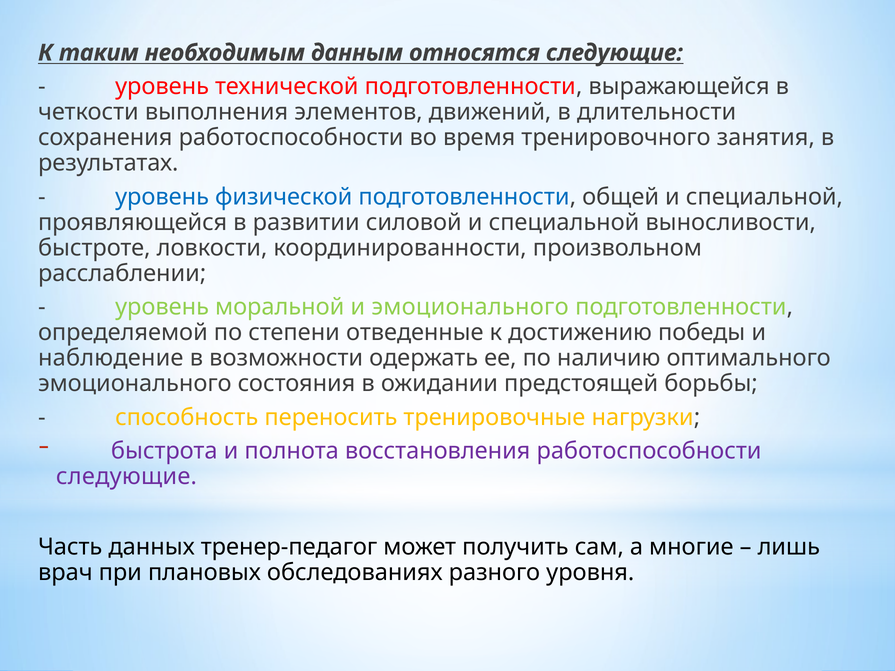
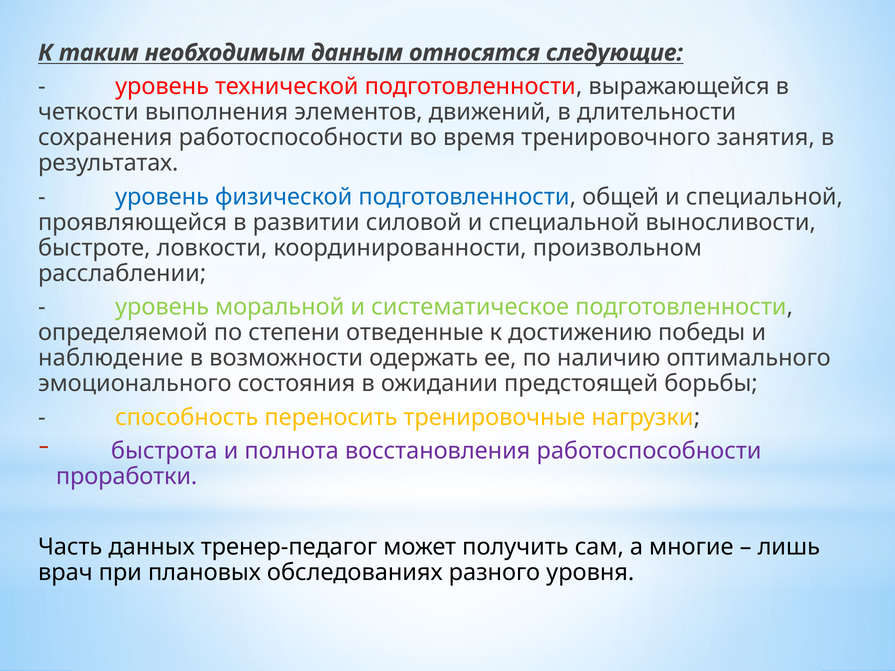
и эмоционального: эмоционального -> систематическое (470, 307)
следующие: следующие -> проработки (127, 477)
